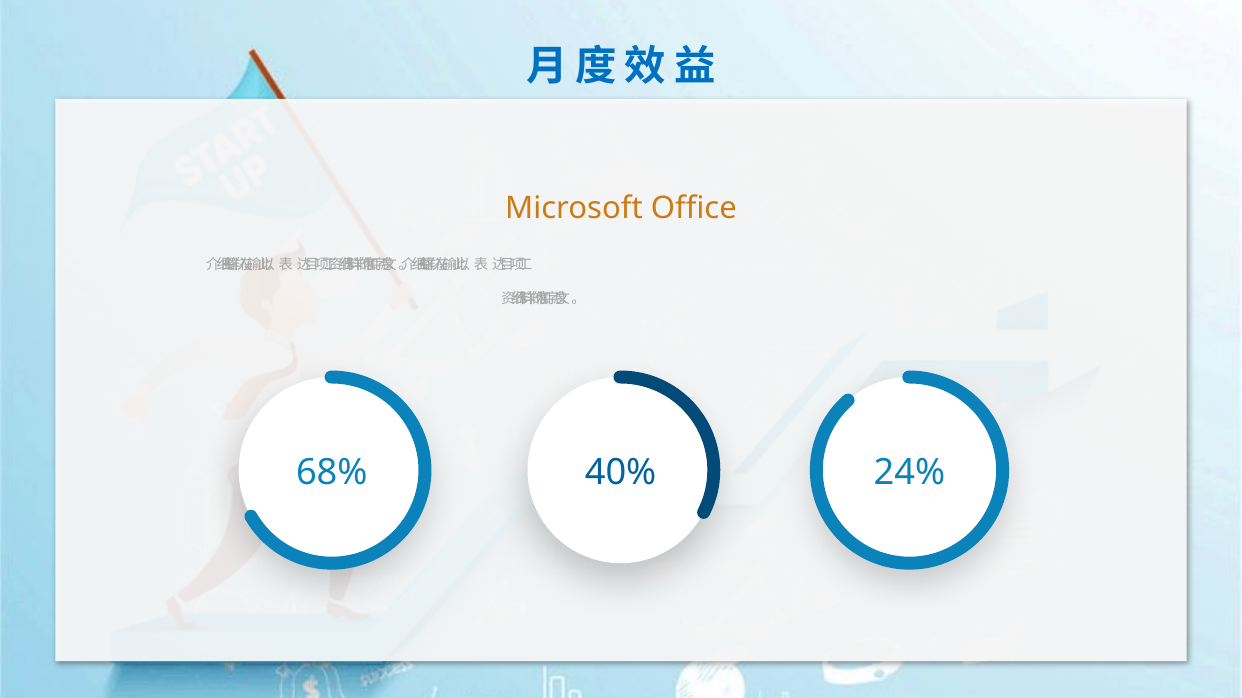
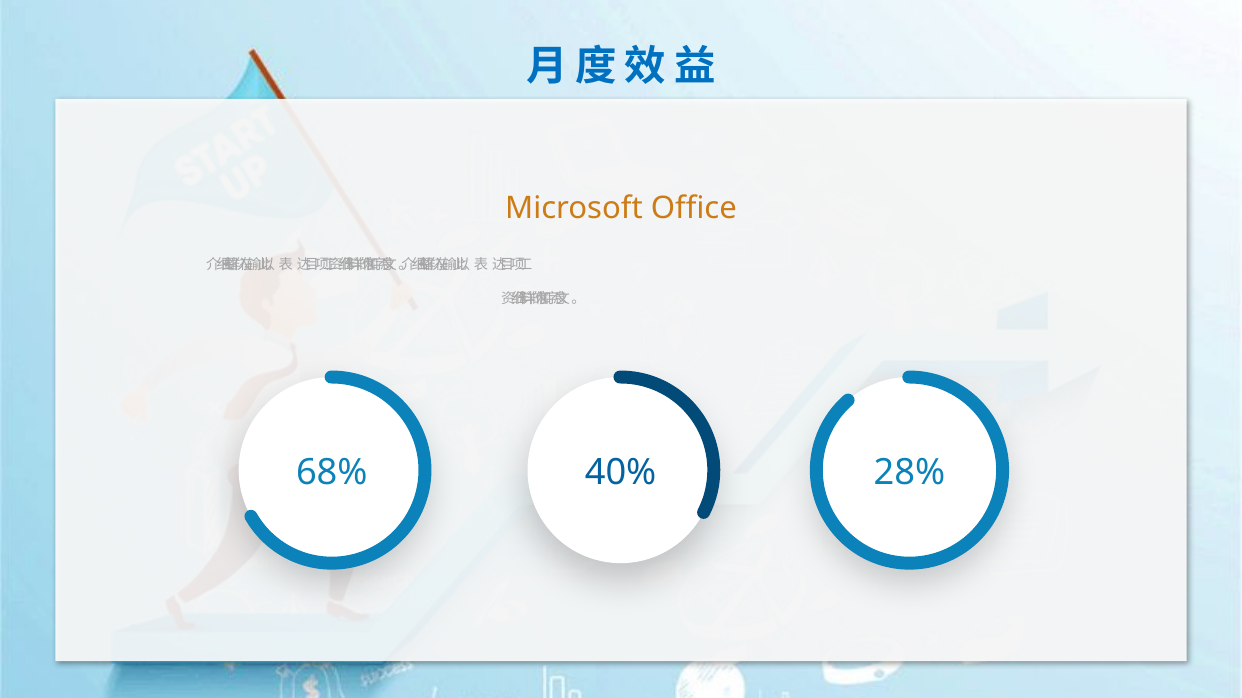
24%: 24% -> 28% (909, 473)
